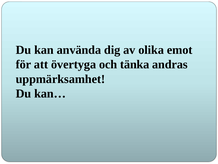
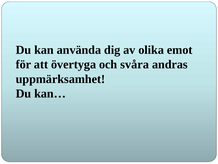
tänka: tänka -> svåra (135, 64)
